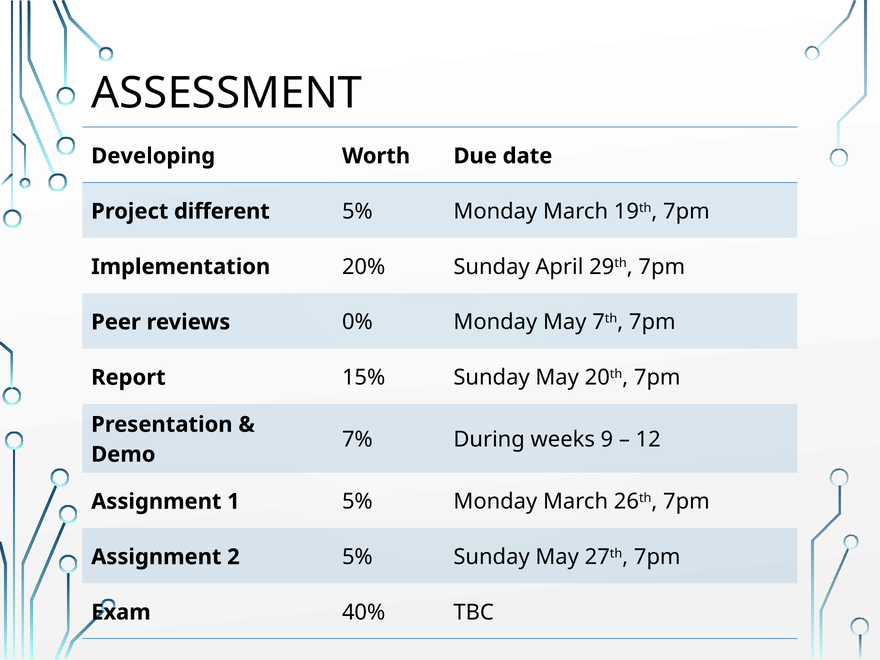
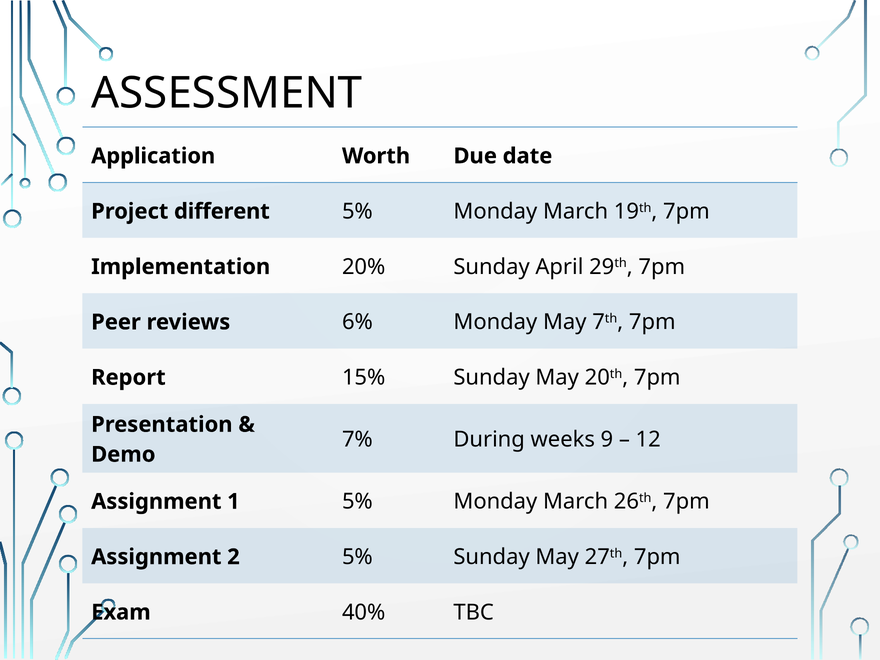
Developing: Developing -> Application (153, 156)
0%: 0% -> 6% (357, 322)
